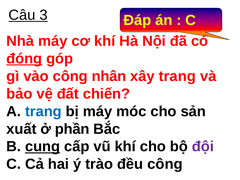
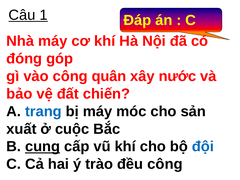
3: 3 -> 1 (44, 15)
đóng underline: present -> none (24, 59)
nhân: nhân -> quân (109, 76)
xây trang: trang -> nước (177, 76)
phần: phần -> cuộc (72, 129)
đội colour: purple -> blue (203, 147)
